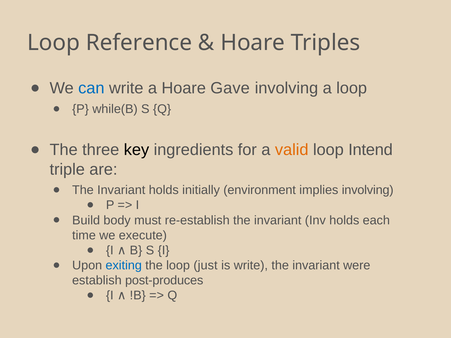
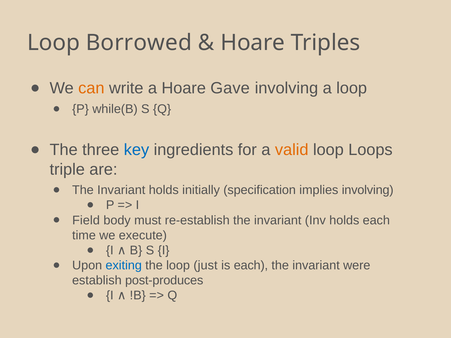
Reference: Reference -> Borrowed (139, 43)
can colour: blue -> orange (91, 88)
key colour: black -> blue (136, 150)
Intend: Intend -> Loops (370, 150)
environment: environment -> specification (260, 190)
Build: Build -> Field (86, 220)
is write: write -> each (251, 265)
